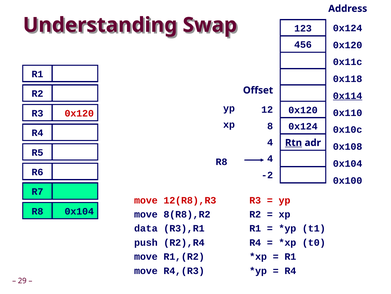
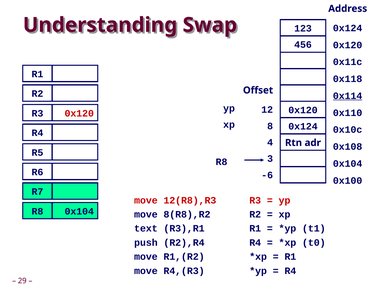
Rtn underline: present -> none (294, 142)
R8 4: 4 -> 3 (270, 158)
-2: -2 -> -6 (267, 175)
data: data -> text (146, 228)
